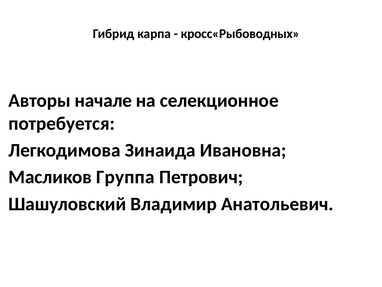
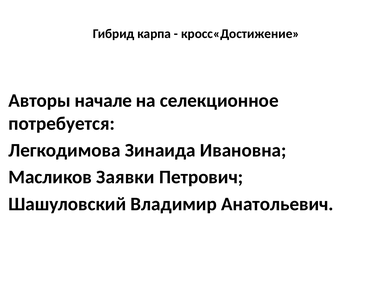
кросс«Рыбоводных: кросс«Рыбоводных -> кросс«Достижение (240, 34)
Группа: Группа -> Заявки (125, 177)
